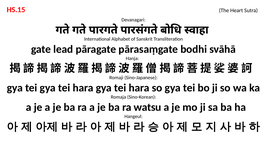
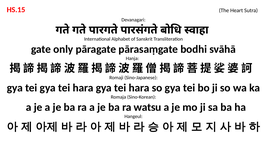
lead: lead -> only (63, 49)
